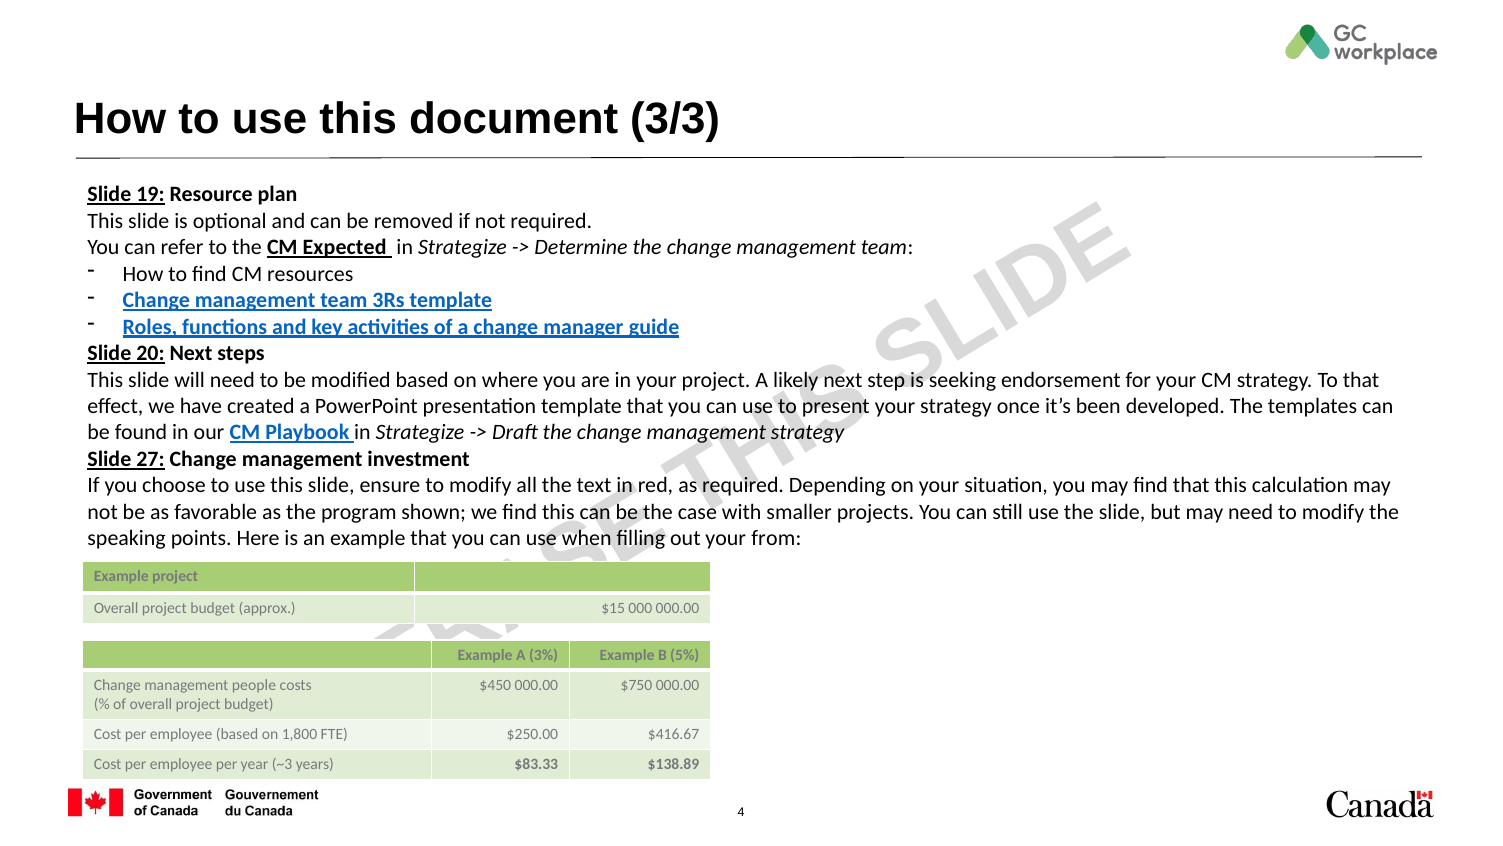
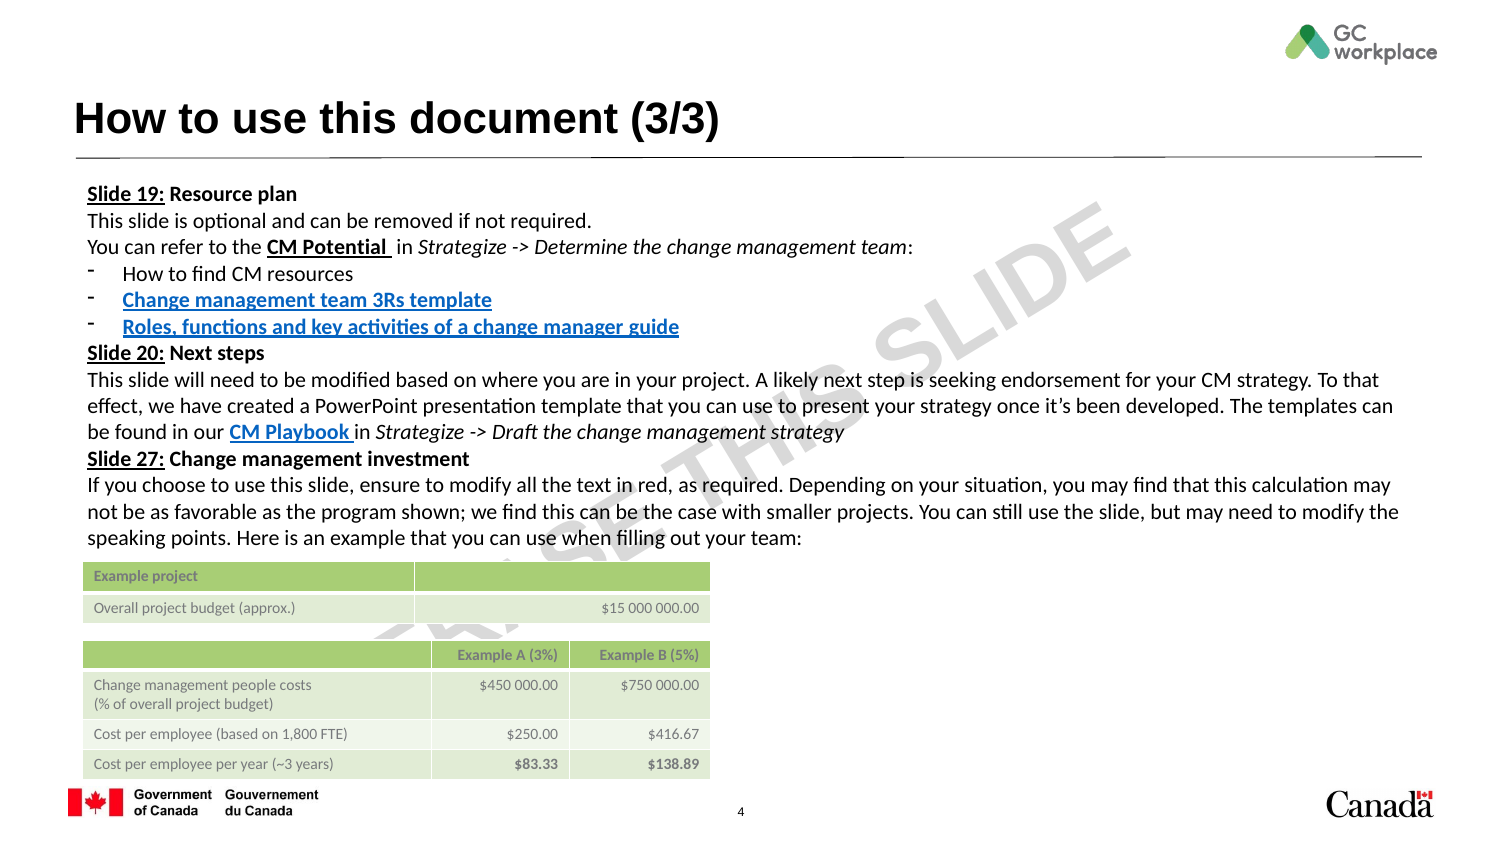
Expected: Expected -> Potential (345, 247)
from: from -> team (777, 538)
